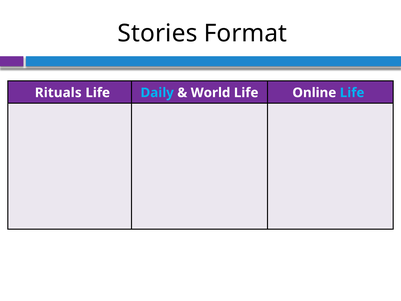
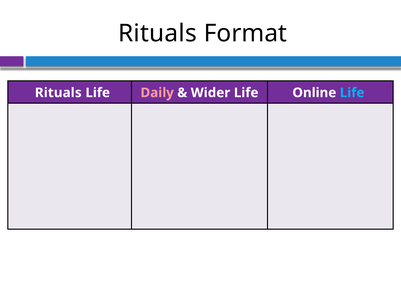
Stories: Stories -> Rituals (157, 33)
Daily colour: light blue -> pink (157, 93)
World: World -> Wider (211, 93)
